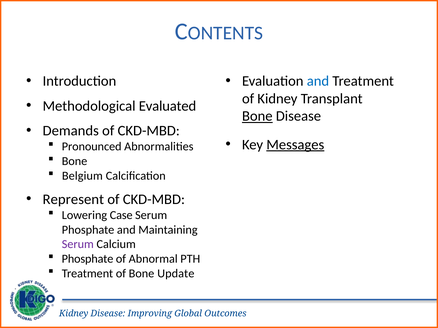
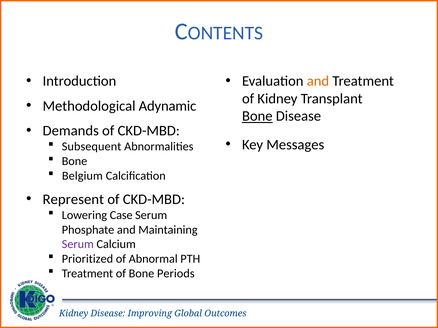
and colour: blue -> orange (318, 81)
Evaluated: Evaluated -> Adynamic (167, 106)
Messages underline: present -> none (295, 145)
Pronounced: Pronounced -> Subsequent (92, 147)
Phosphate: Phosphate -> Prioritized (87, 259)
Update: Update -> Periods (176, 274)
